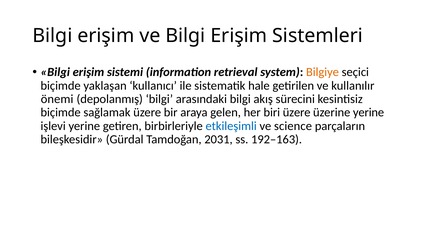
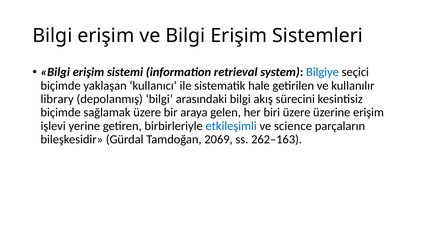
Bilgiye colour: orange -> blue (322, 72)
önemi: önemi -> library (57, 99)
üzerine yerine: yerine -> erişim (368, 113)
2031: 2031 -> 2069 (219, 139)
192–163: 192–163 -> 262–163 (277, 139)
